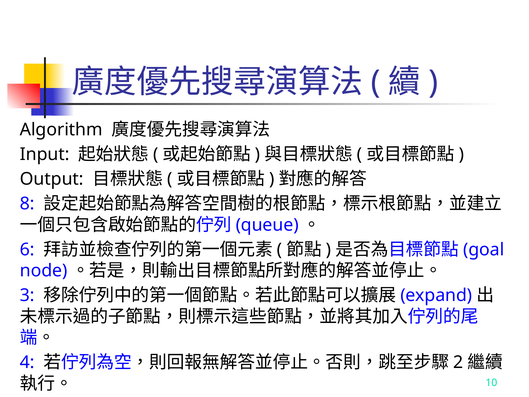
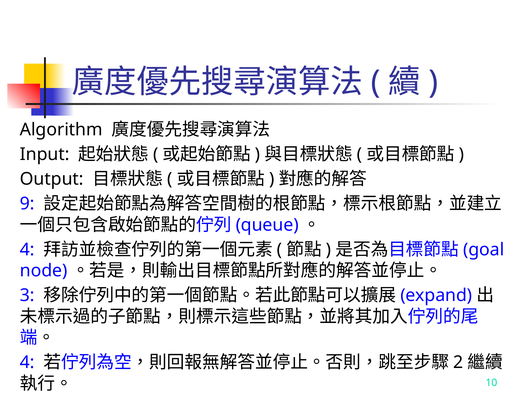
8: 8 -> 9 (27, 204)
6: 6 -> 4 (27, 249)
